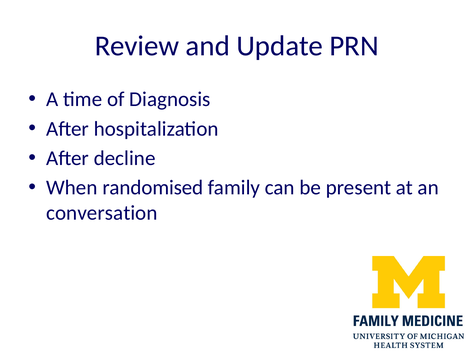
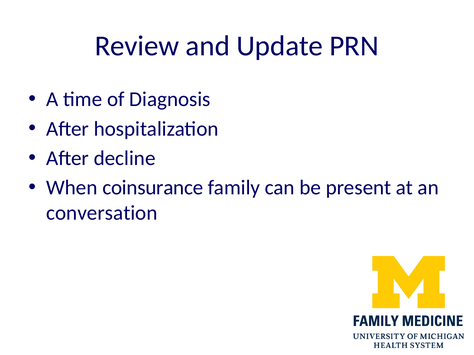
randomised: randomised -> coinsurance (153, 188)
